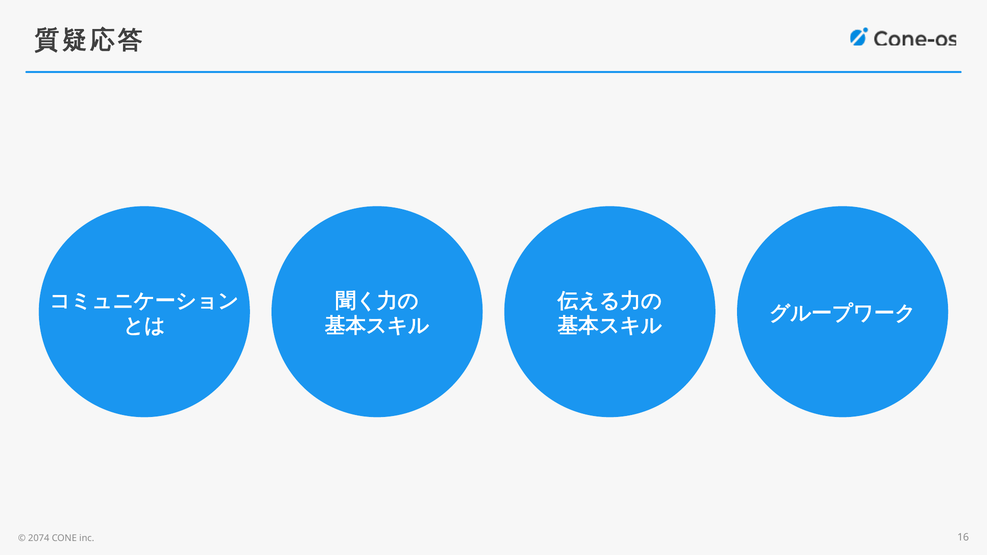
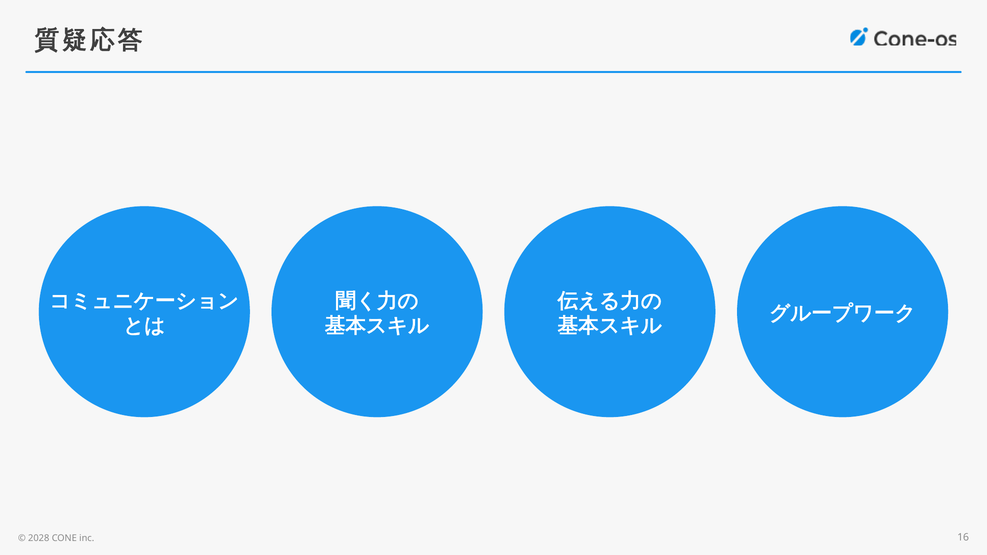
2074: 2074 -> 2028 (39, 538)
